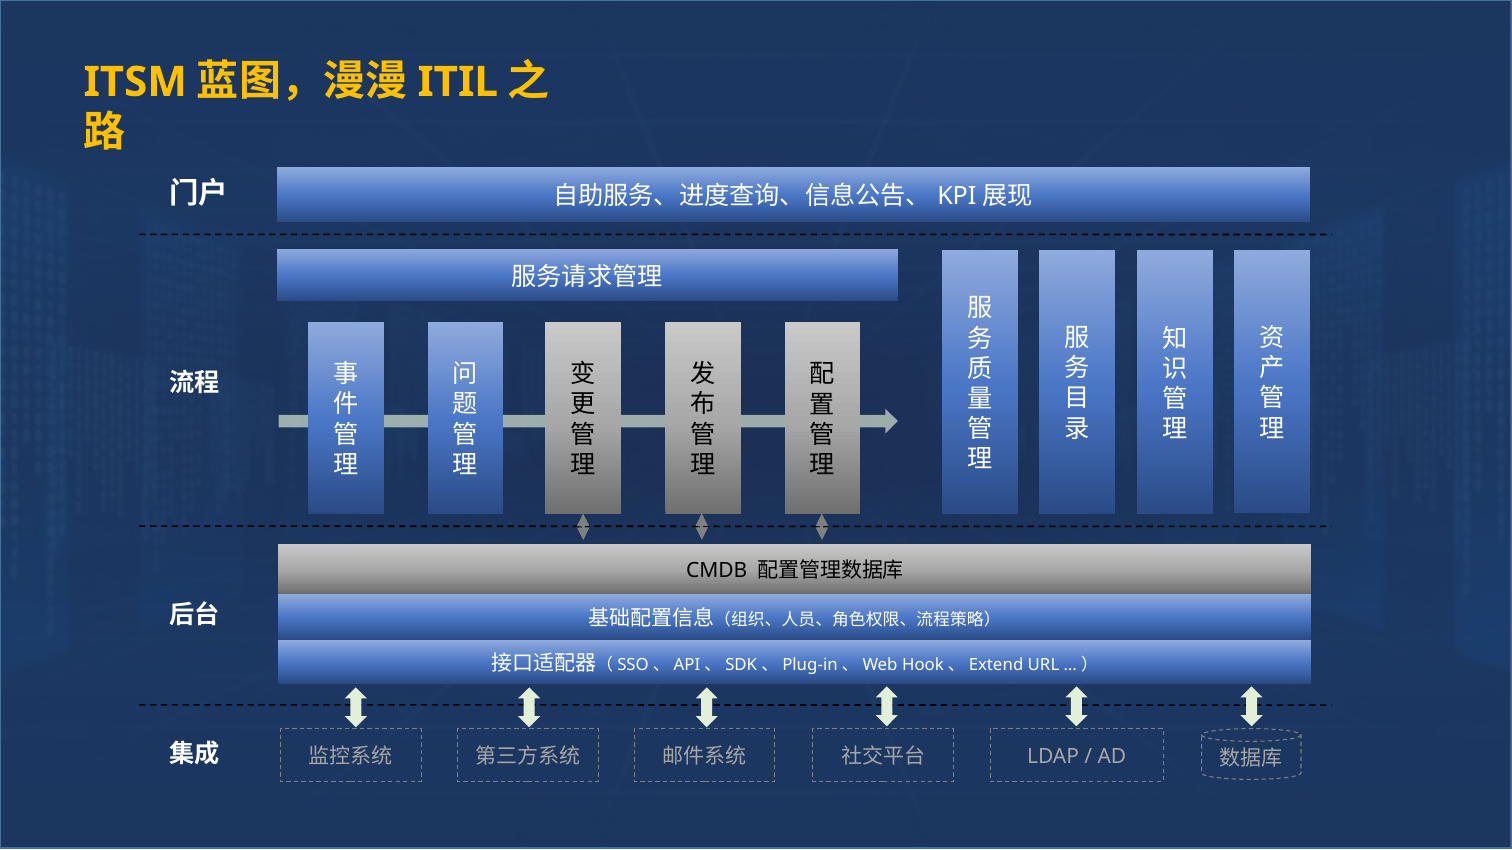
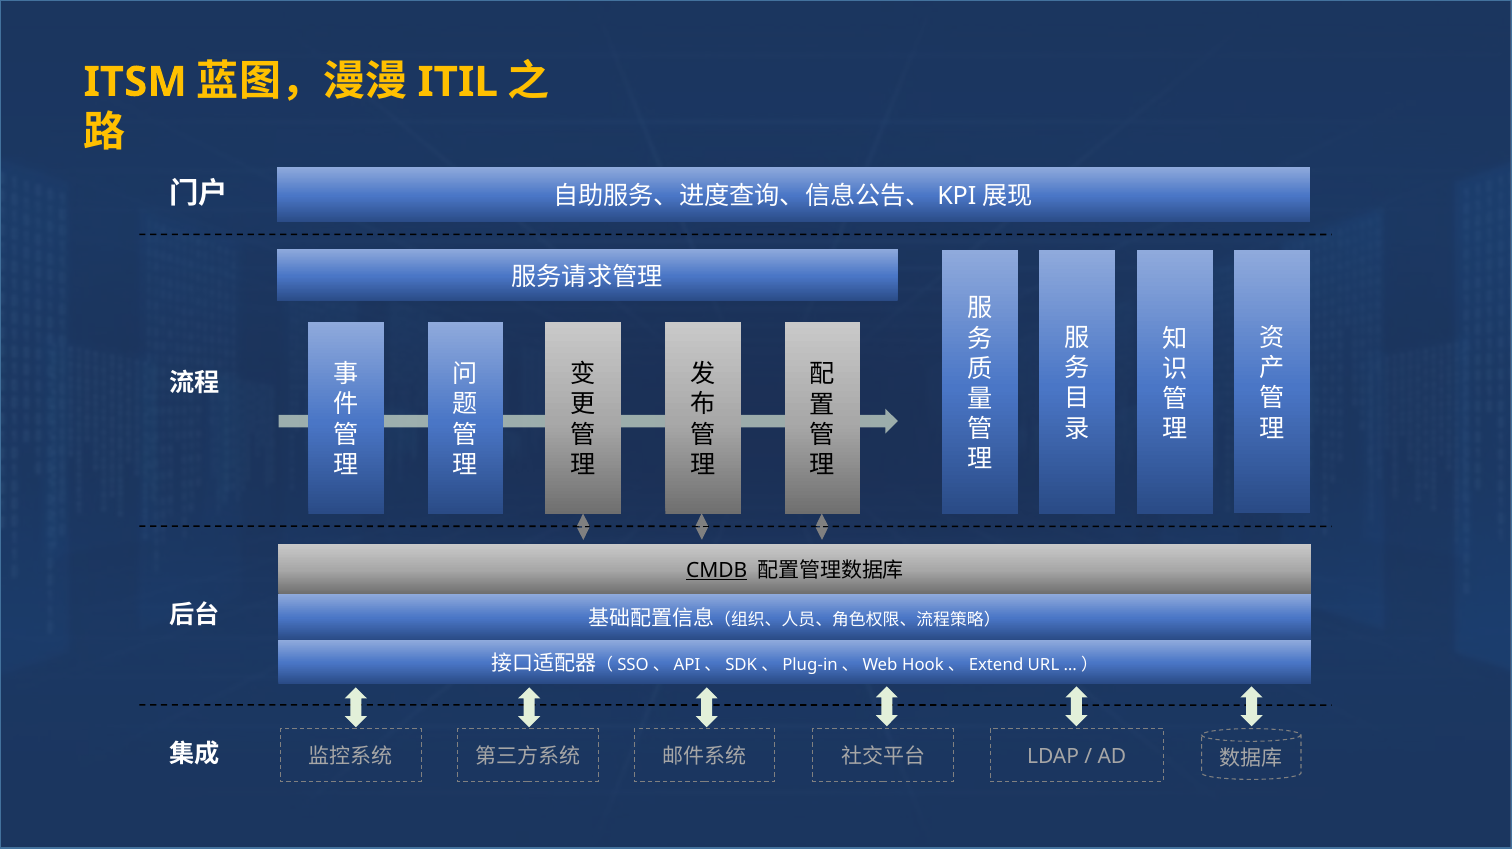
CMDB underline: none -> present (717, 571)
